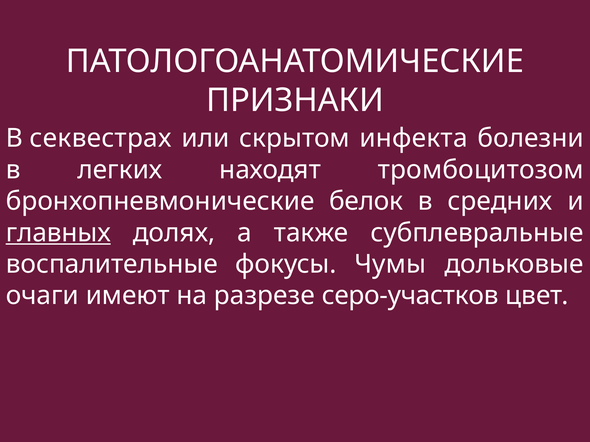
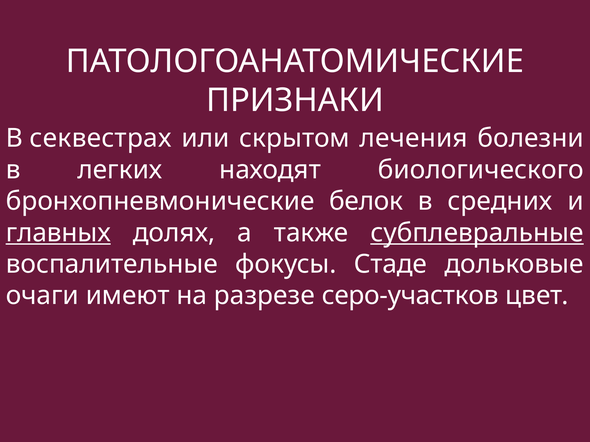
инфекта: инфекта -> лечения (414, 138)
тромбоцитозом: тромбоцитозом -> биологического (481, 170)
субплевральные underline: none -> present (477, 233)
Чумы: Чумы -> Стаде (391, 264)
